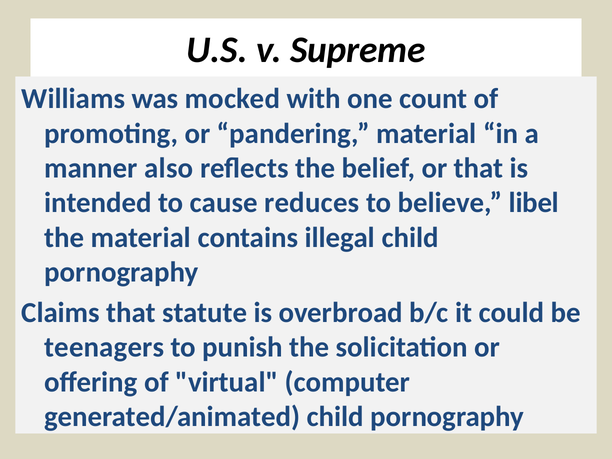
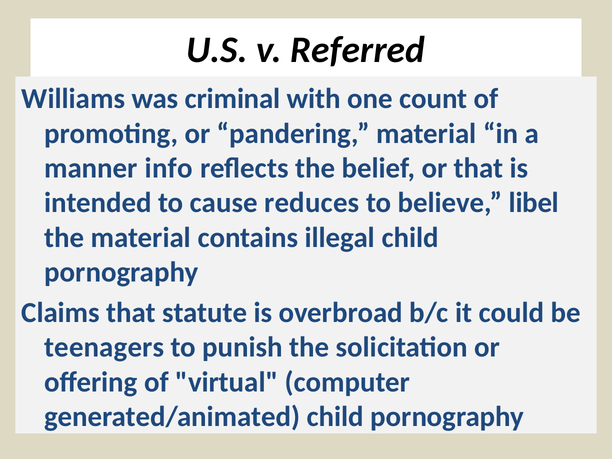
Supreme: Supreme -> Referred (358, 50)
mocked: mocked -> criminal (233, 99)
also: also -> info (169, 168)
